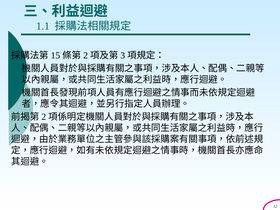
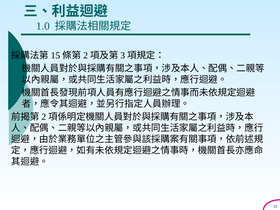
1.1: 1.1 -> 1.0 (43, 26)
